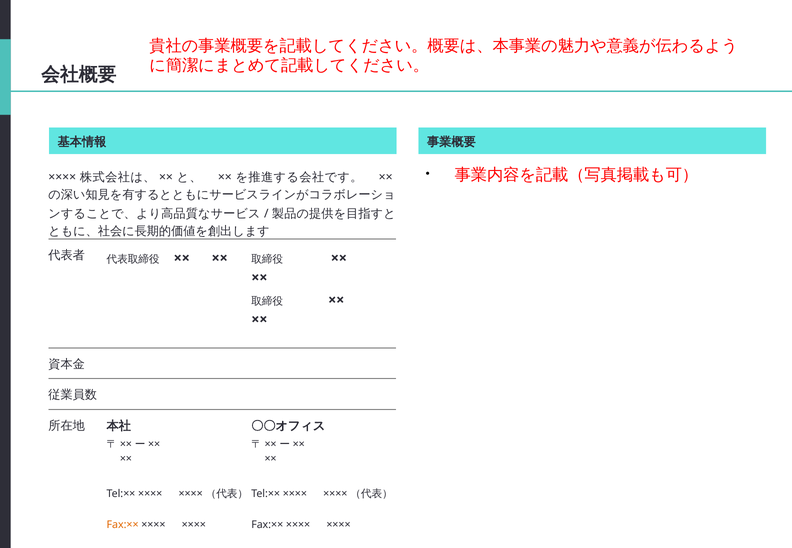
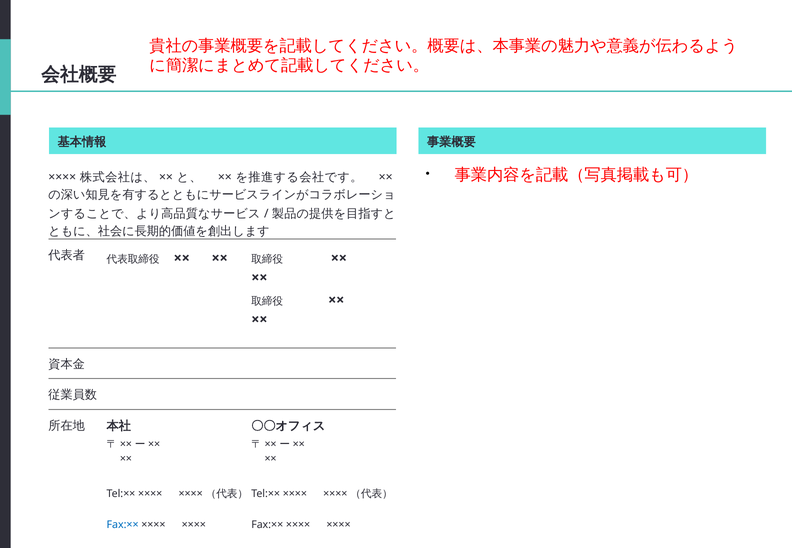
Fax:×× colour: orange -> blue (123, 525)
